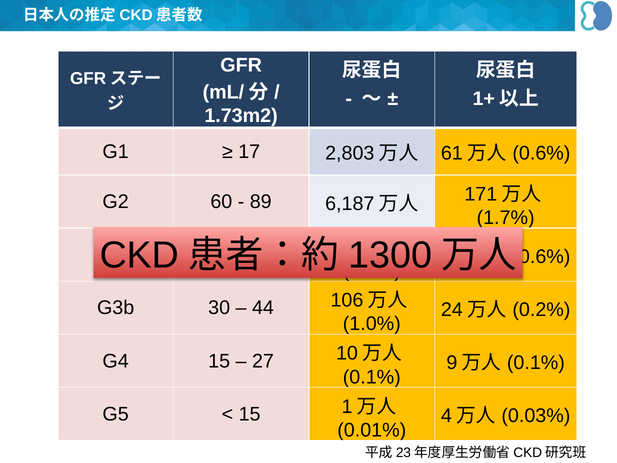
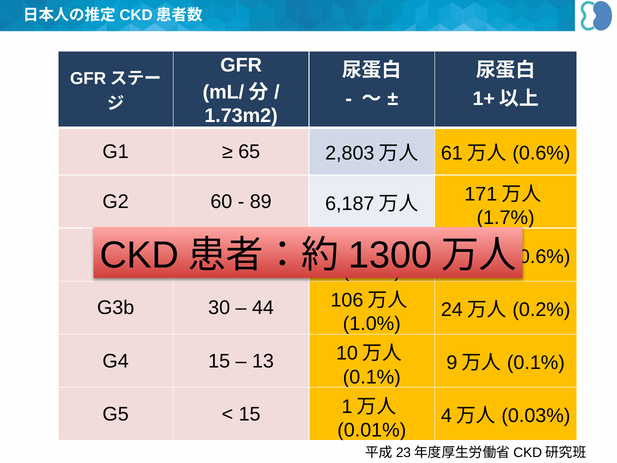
17: 17 -> 65 (249, 152)
27: 27 -> 13 (263, 361)
